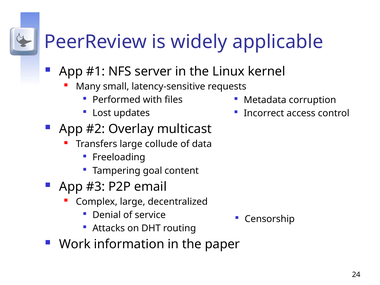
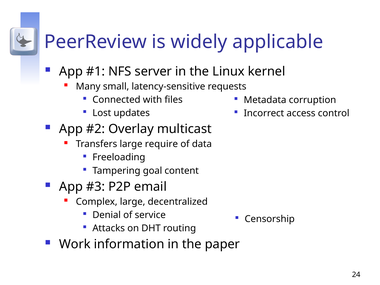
Performed: Performed -> Connected (116, 100)
collude: collude -> require (161, 144)
